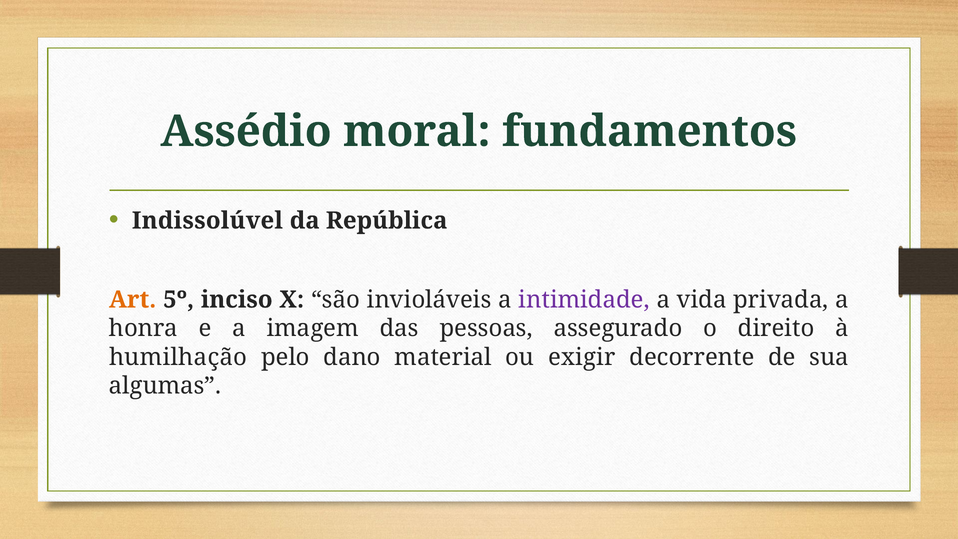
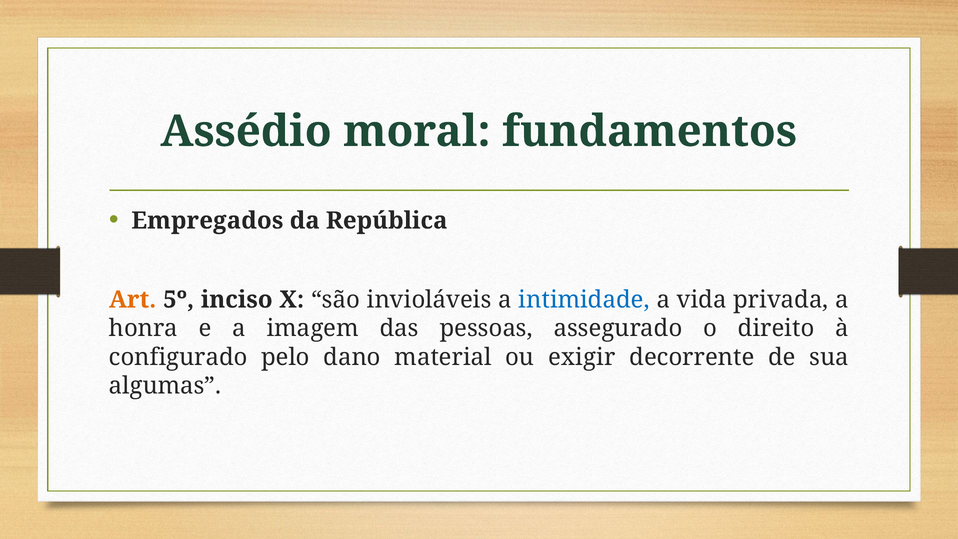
Indissolúvel: Indissolúvel -> Empregados (207, 221)
intimidade colour: purple -> blue (584, 300)
humilhação: humilhação -> configurado (178, 357)
